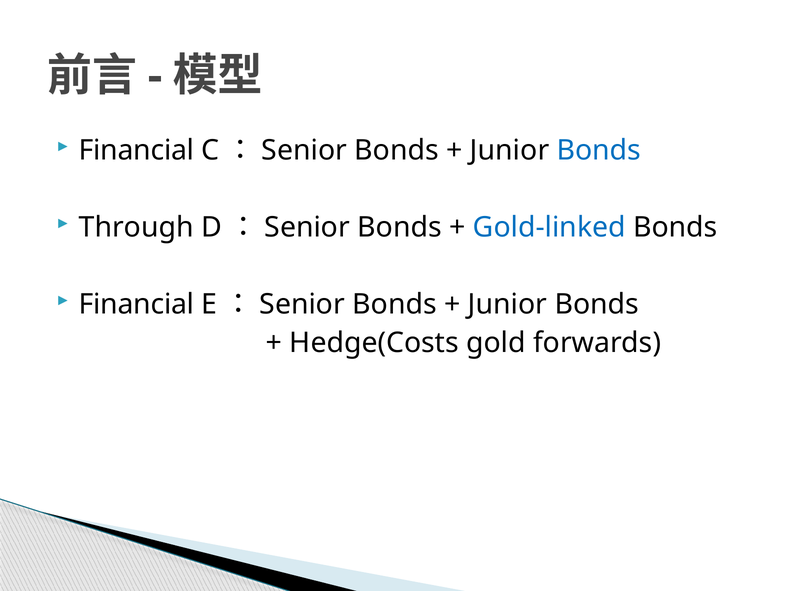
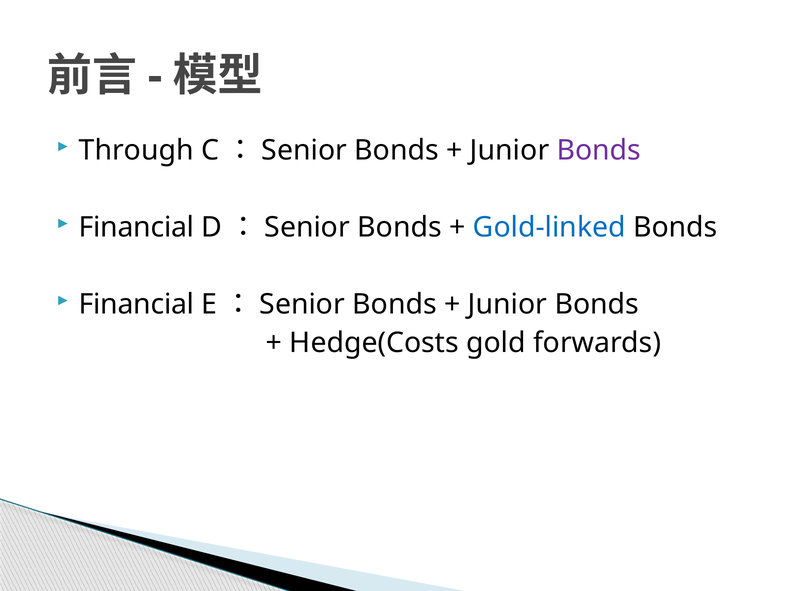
Financial: Financial -> Through (136, 151)
Bonds colour: blue -> purple (599, 151)
Through: Through -> Financial (136, 228)
